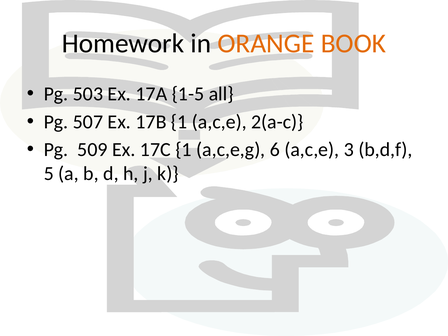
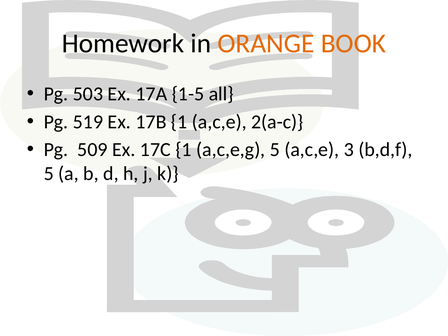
507: 507 -> 519 (88, 122)
a,c,e,g 6: 6 -> 5 (275, 150)
